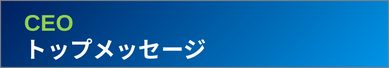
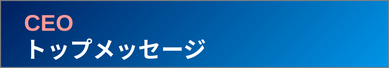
CEO colour: light green -> pink (49, 23)
